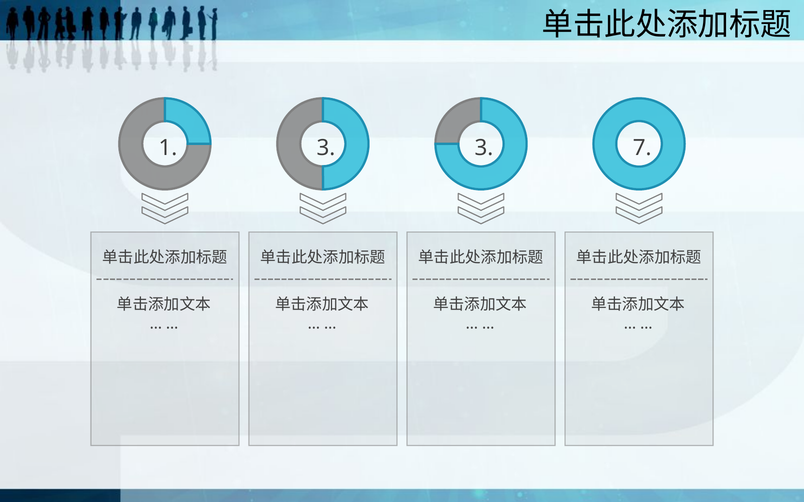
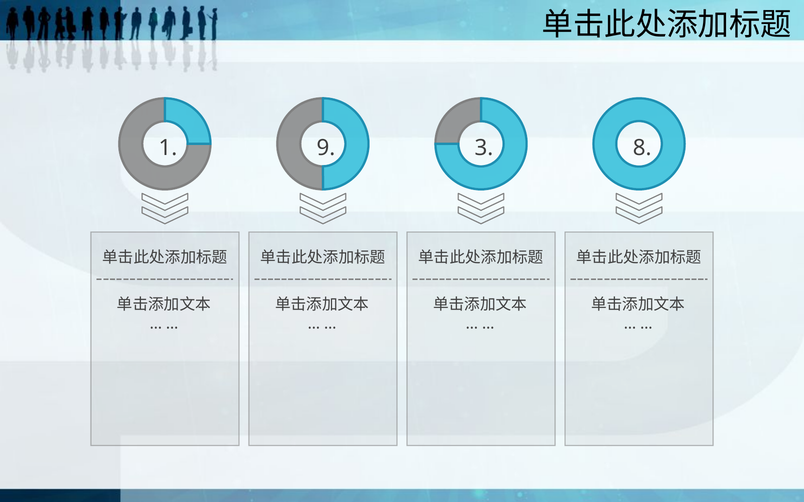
1 3: 3 -> 9 (326, 148)
7: 7 -> 8 (642, 148)
